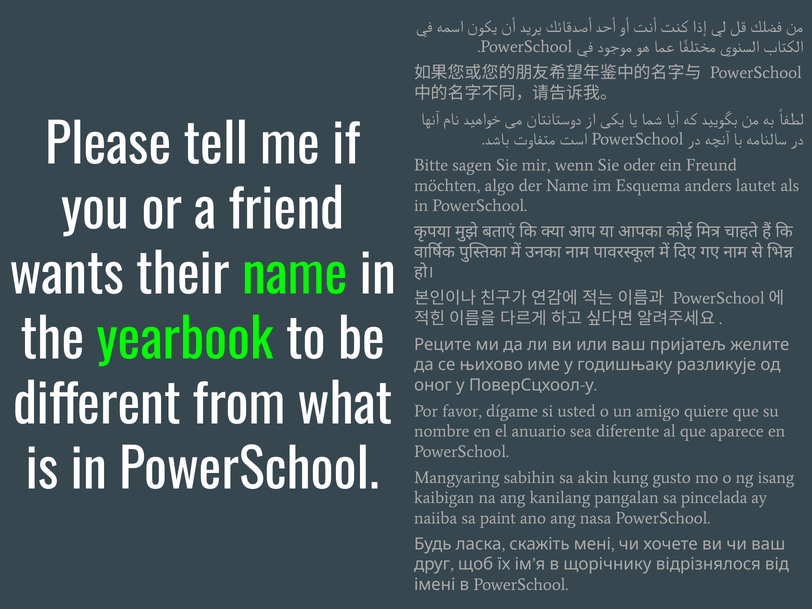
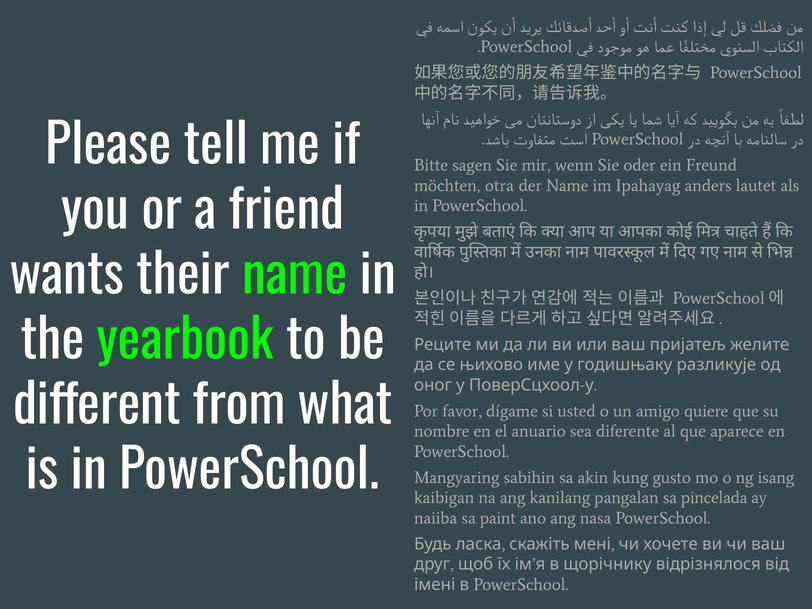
algo: algo -> otra (499, 186)
Esquema: Esquema -> Ipahayag (648, 186)
